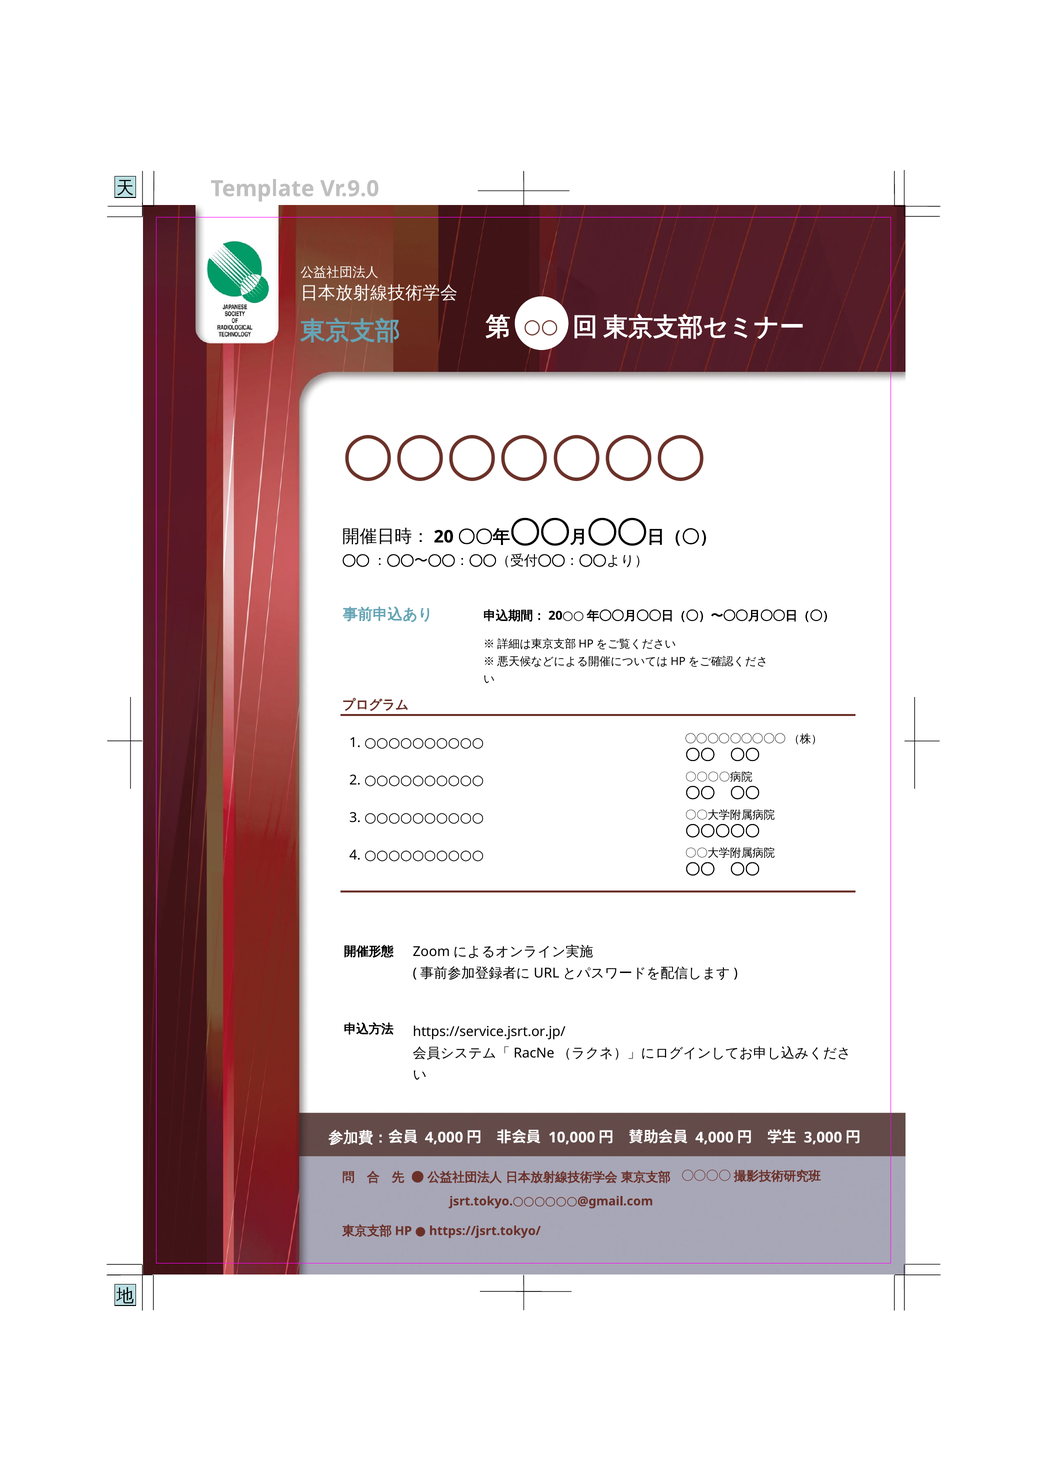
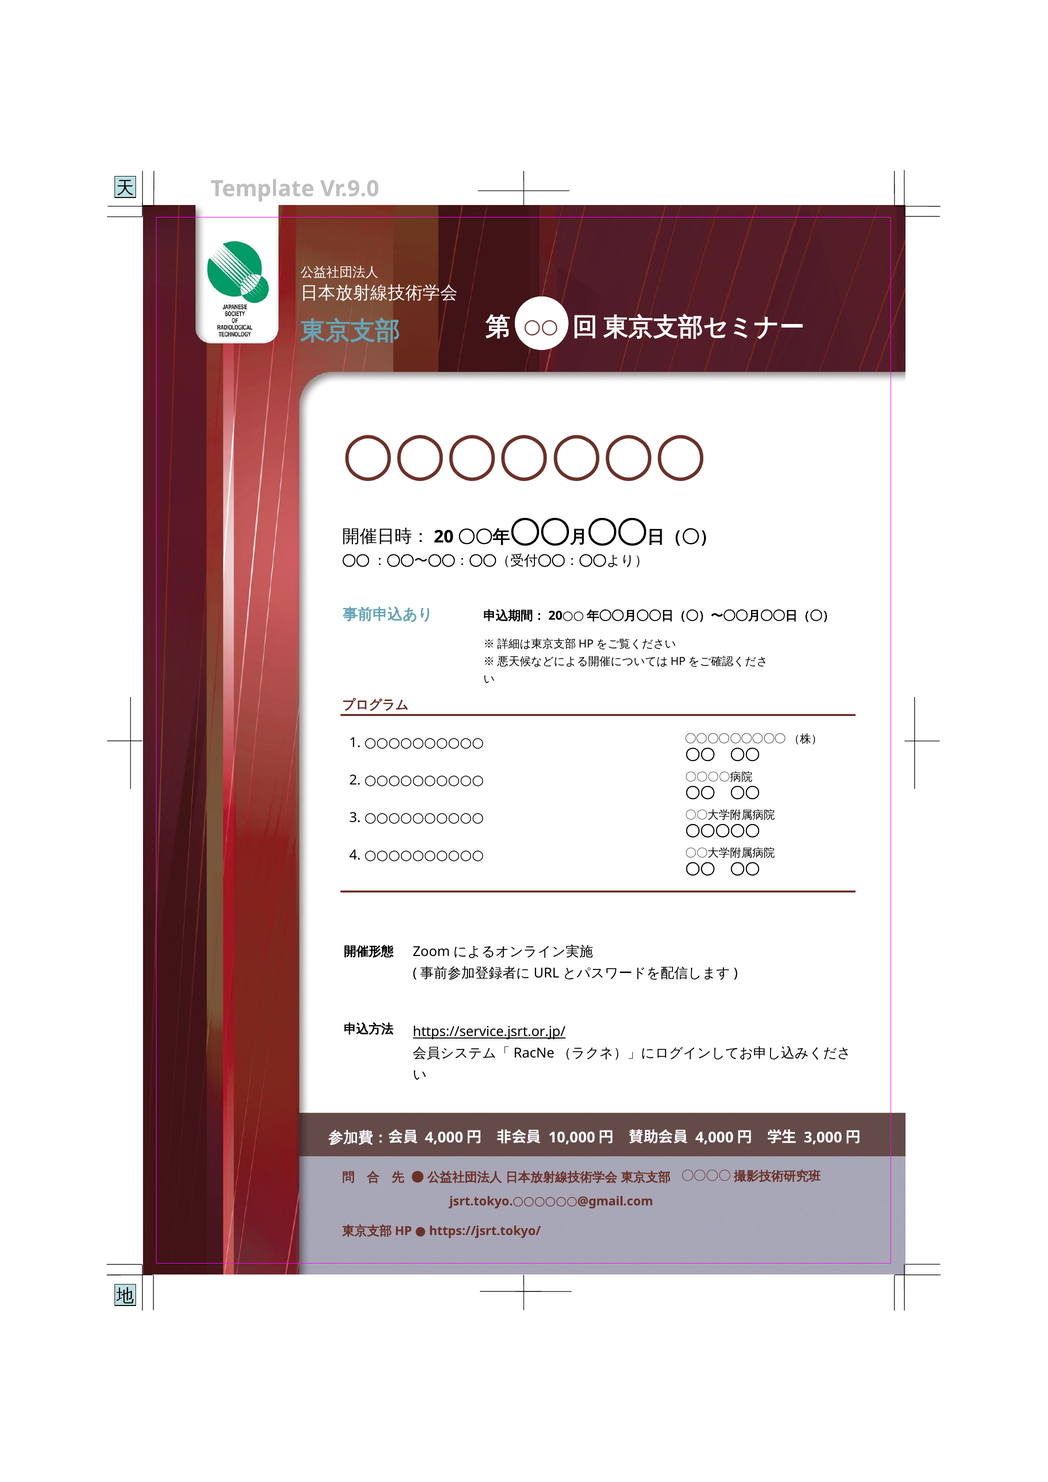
https://service.jsrt.or.jp/ underline: none -> present (489, 1032)
